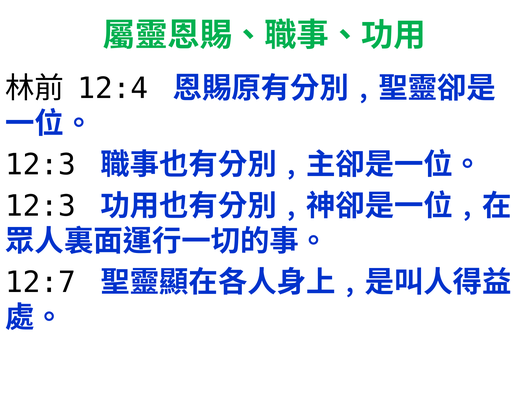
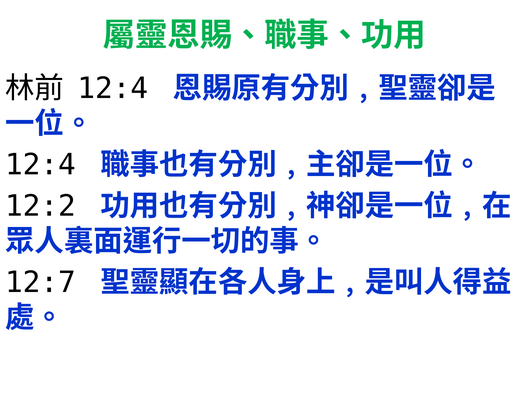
12:3: 12:3 -> 12:4 (41, 165)
12:3: 12:3 -> 12:2 (41, 206)
